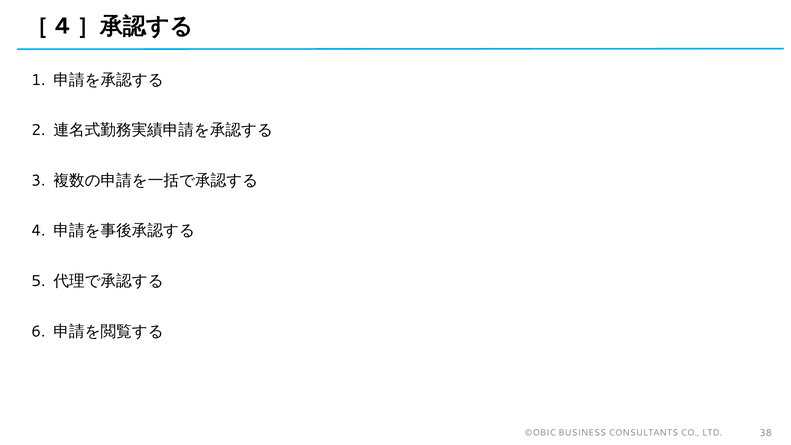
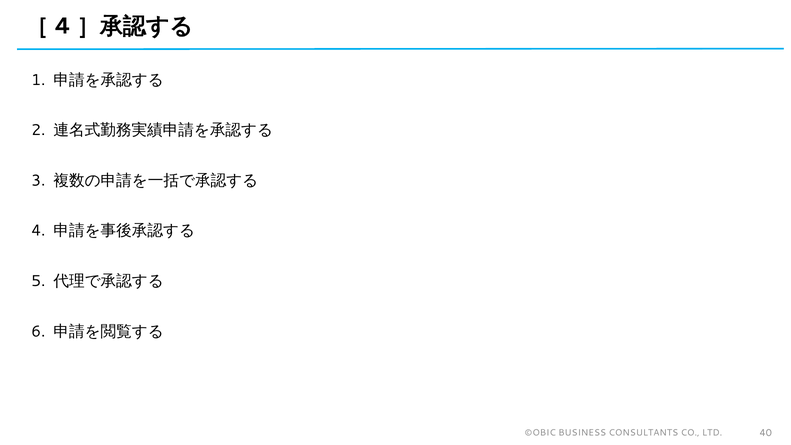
38: 38 -> 40 (766, 433)
